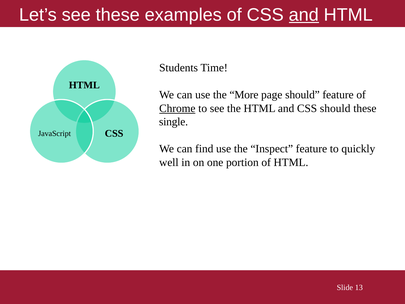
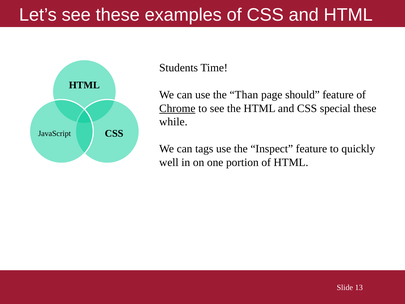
and underline: present -> none (304, 15)
More: More -> Than (244, 95)
CSS should: should -> special (335, 108)
single: single -> while (173, 122)
find: find -> tags (204, 149)
